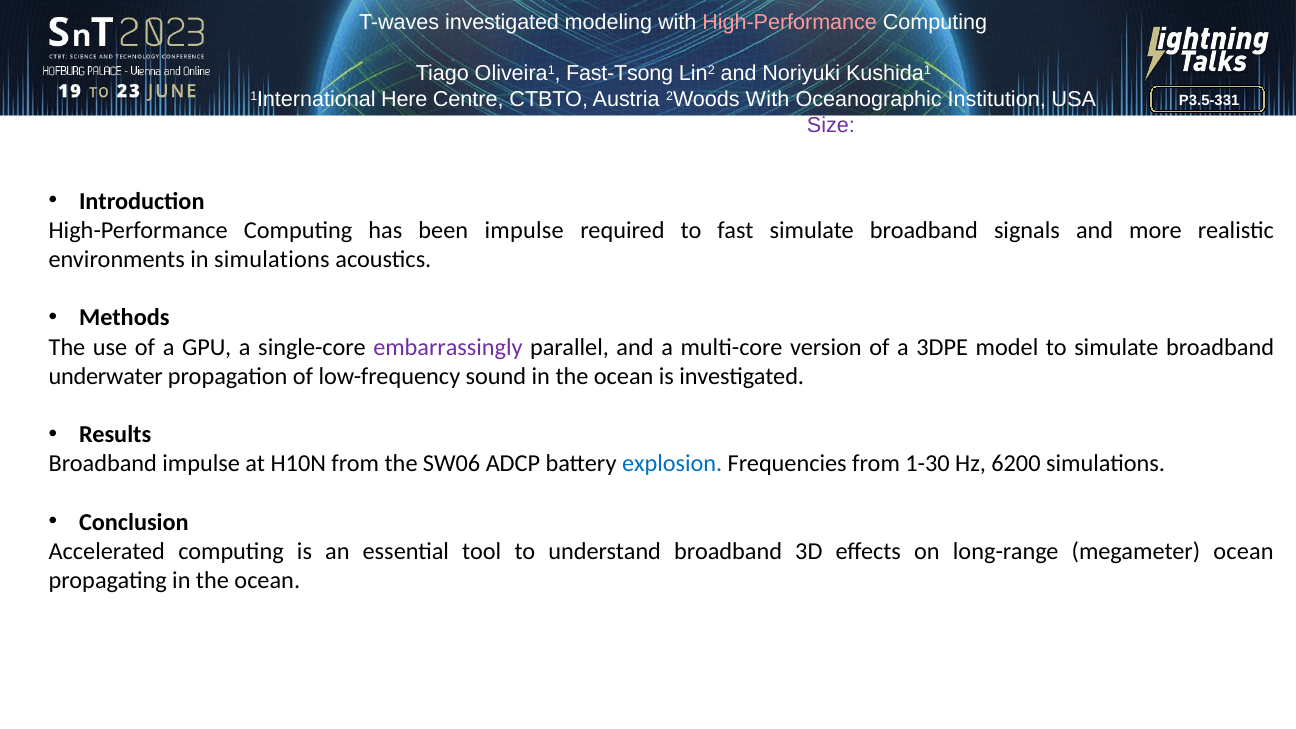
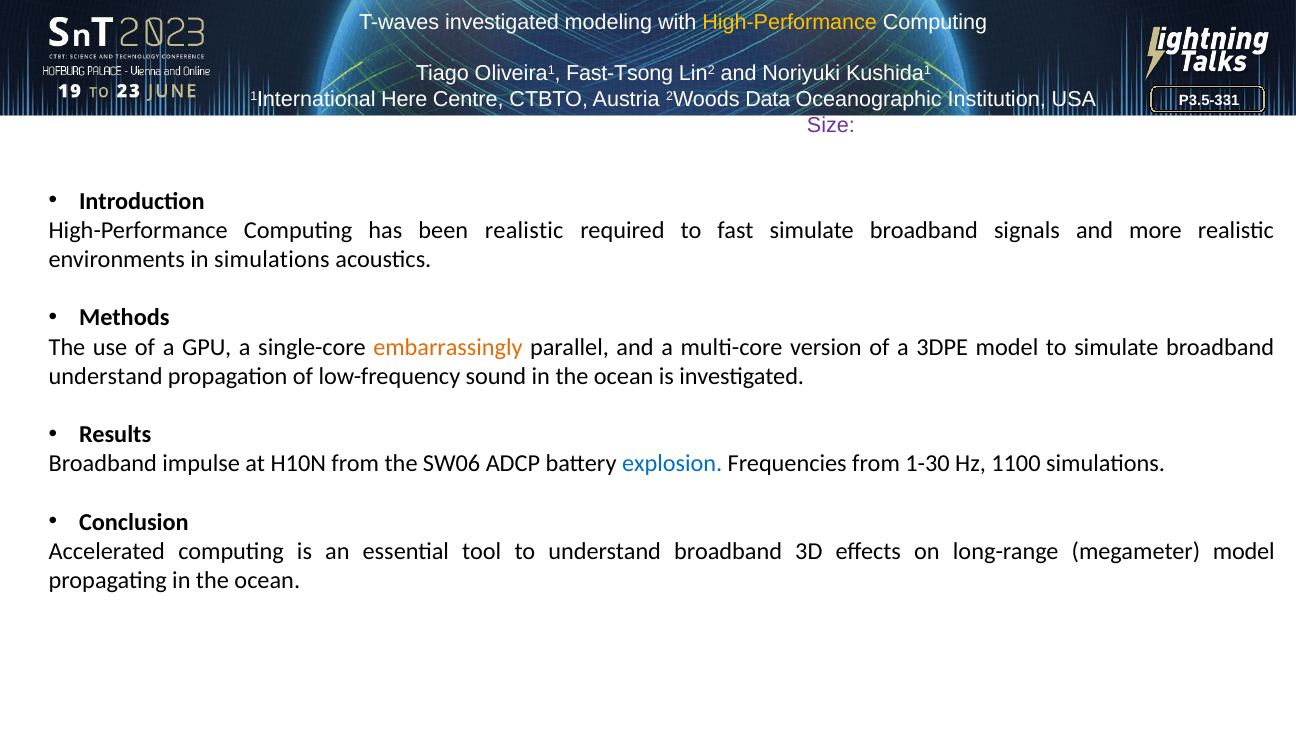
High-Performance colour: pink -> yellow (790, 22)
2Woods With: With -> Data (768, 100)
been impulse: impulse -> realistic (524, 230)
embarrassingly colour: purple -> orange (448, 347)
underwater: underwater -> understand (106, 376)
6200: 6200 -> 1100 (1016, 464)
megameter ocean: ocean -> model (1244, 551)
